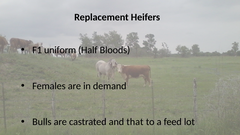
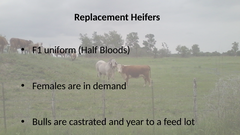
that: that -> year (135, 122)
